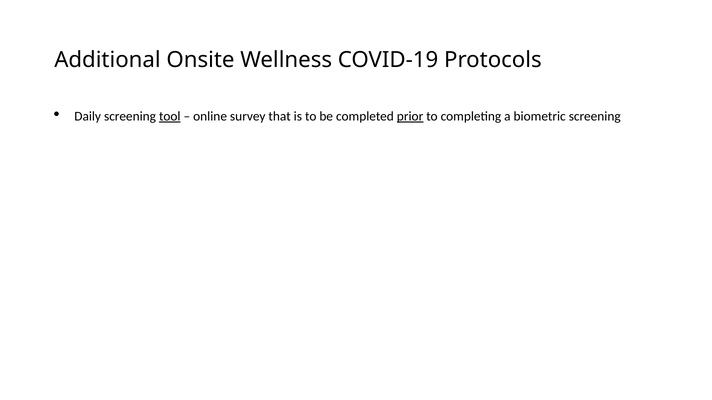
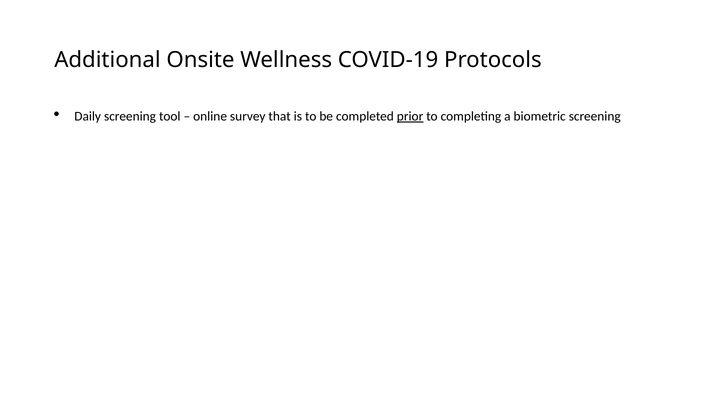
tool underline: present -> none (170, 116)
